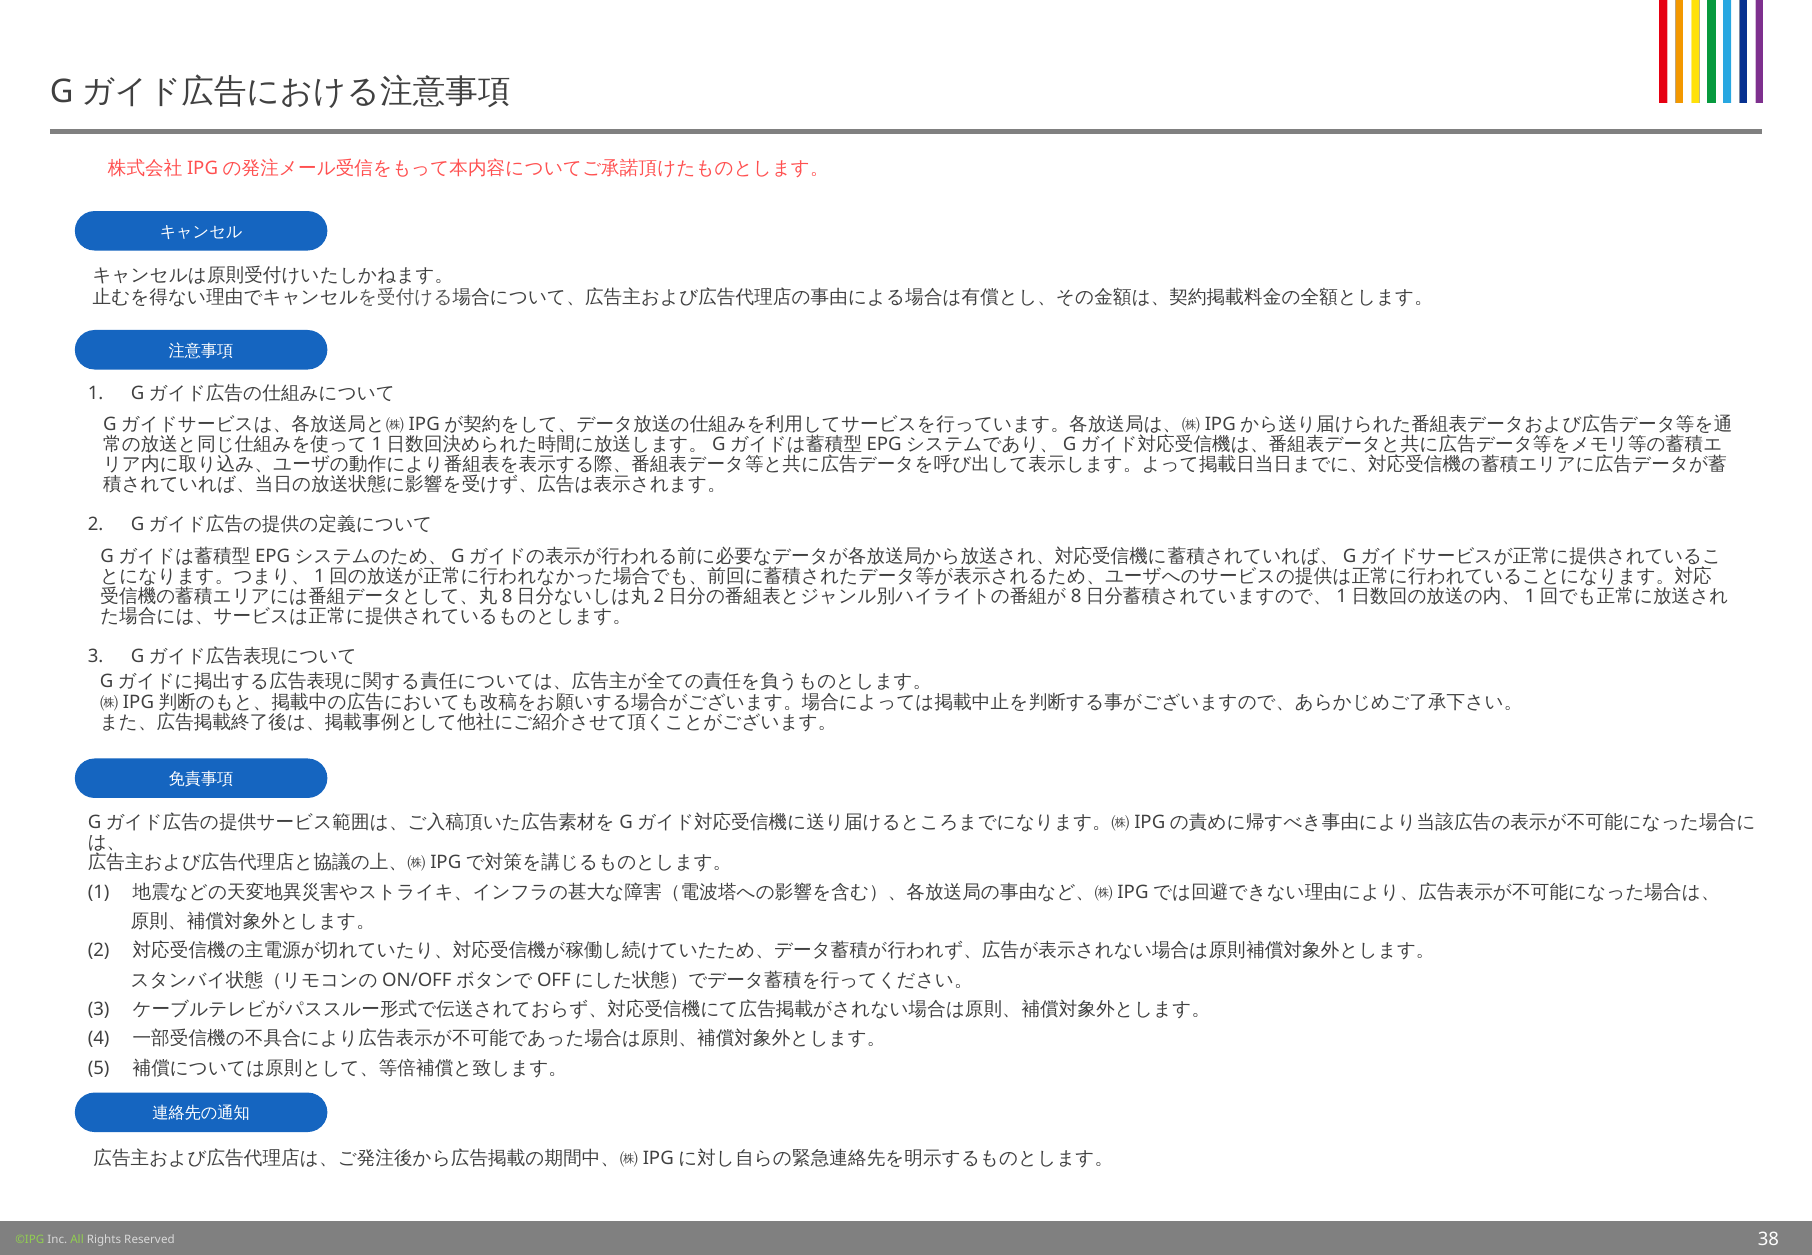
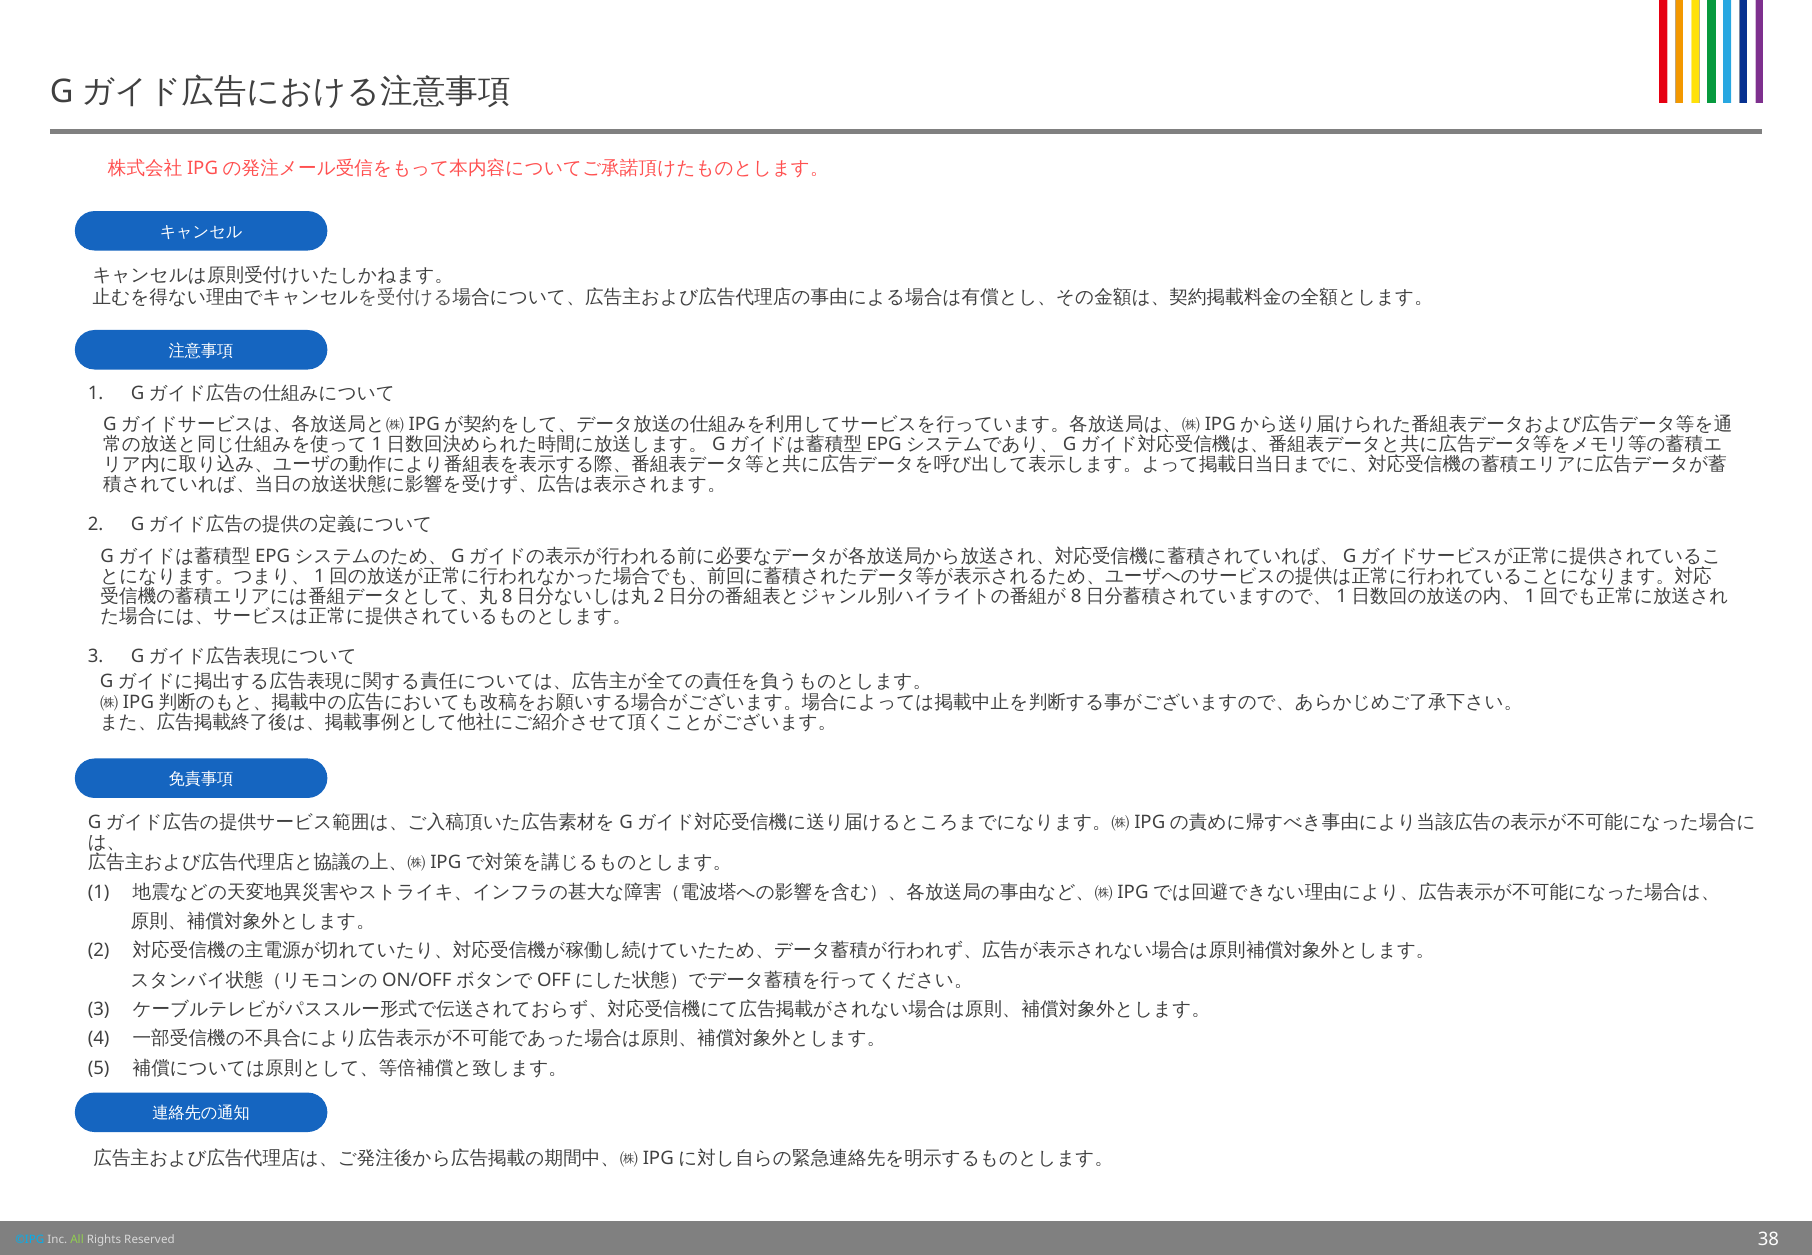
©IPG colour: light green -> light blue (30, 1239)
